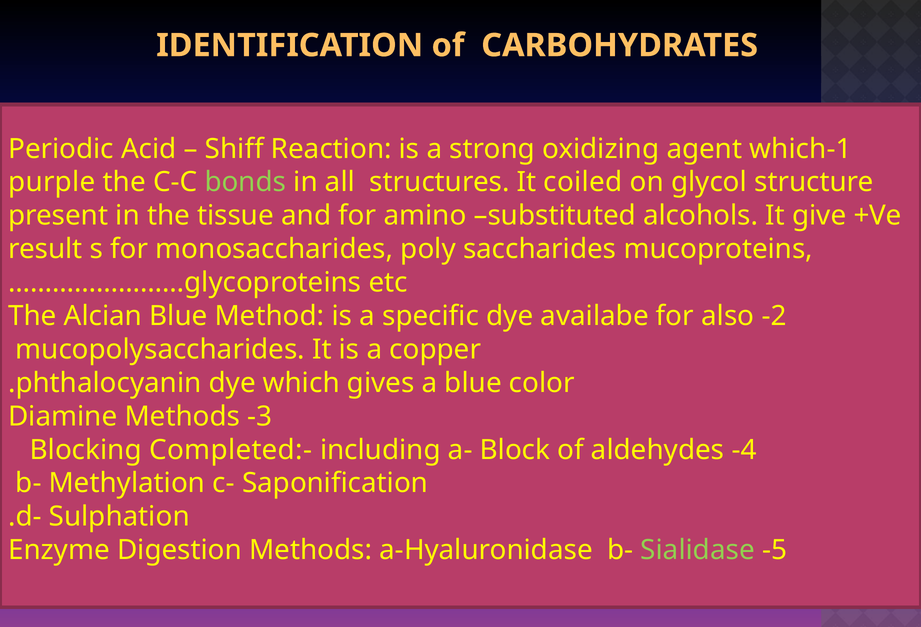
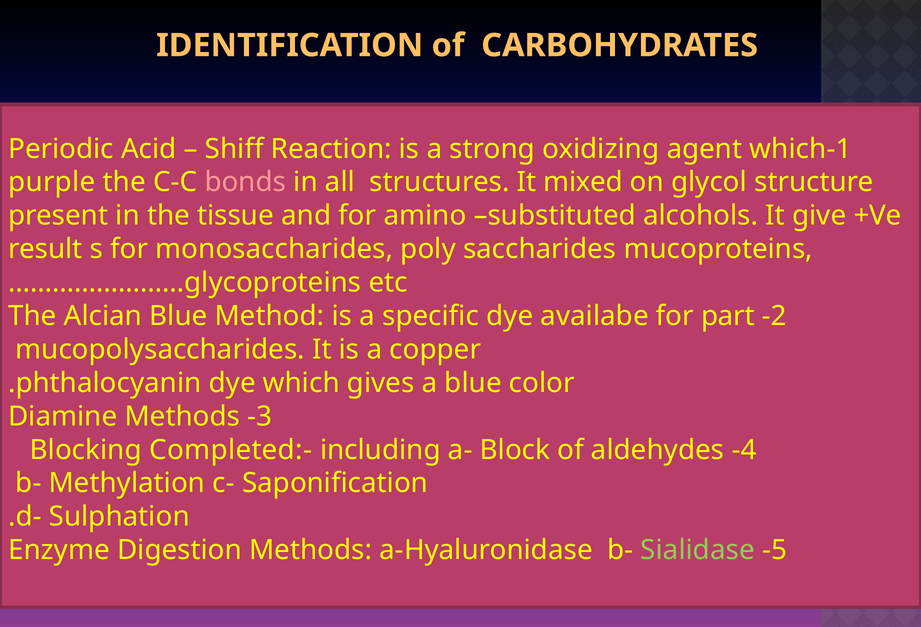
bonds colour: light green -> pink (245, 182)
coiled: coiled -> mixed (583, 182)
also: also -> part (728, 316)
